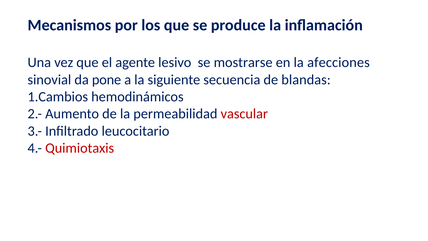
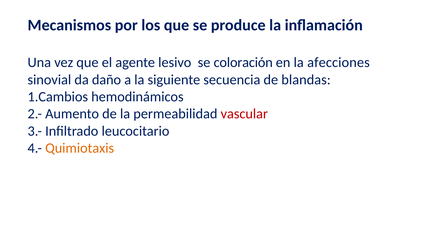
mostrarse: mostrarse -> coloración (243, 62)
pone: pone -> daño (107, 80)
Quimiotaxis colour: red -> orange (80, 148)
